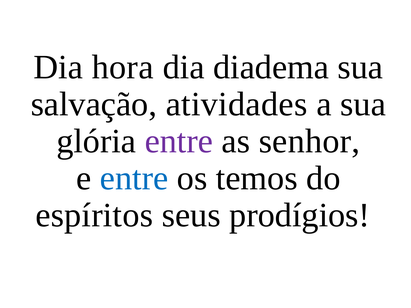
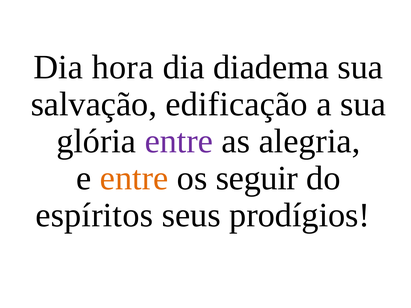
atividades: atividades -> edificação (237, 104)
senhor: senhor -> alegria (309, 141)
entre colour: blue -> orange (134, 178)
temos: temos -> seguir (257, 178)
